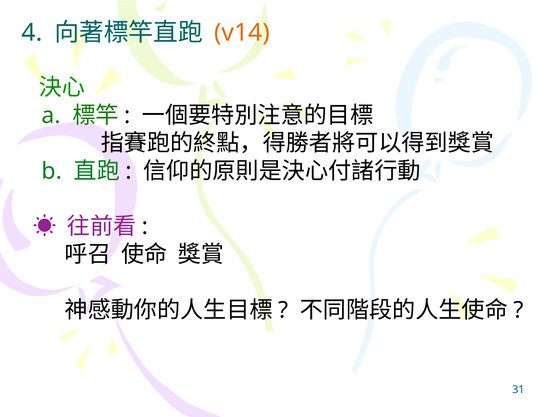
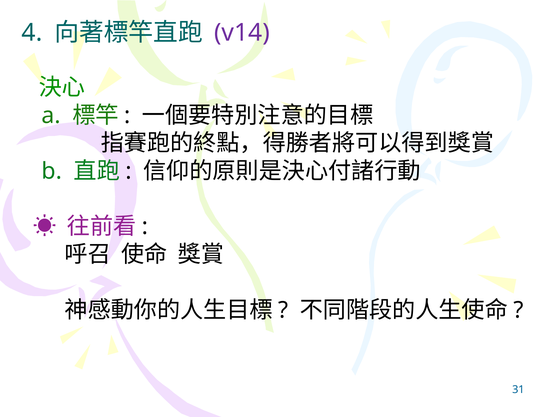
v14 colour: orange -> purple (242, 33)
